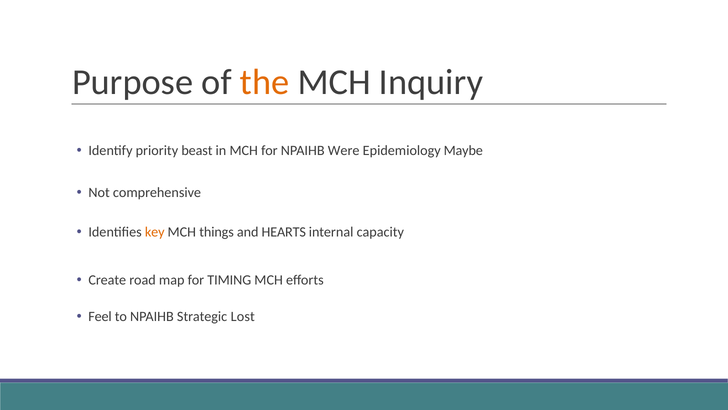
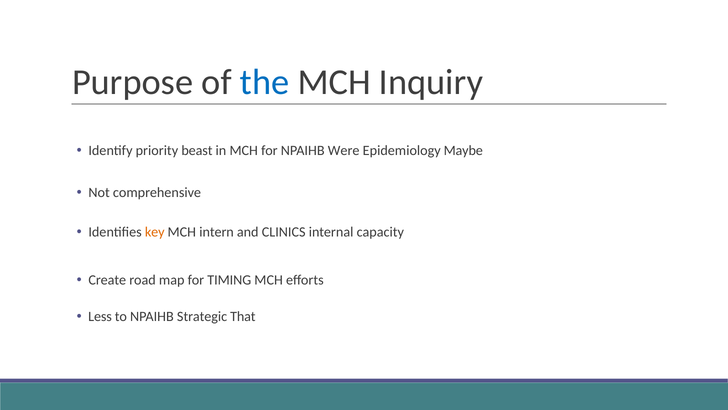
the colour: orange -> blue (265, 82)
things: things -> intern (217, 232)
HEARTS: HEARTS -> CLINICS (284, 232)
Feel: Feel -> Less (100, 316)
Lost: Lost -> That (243, 316)
